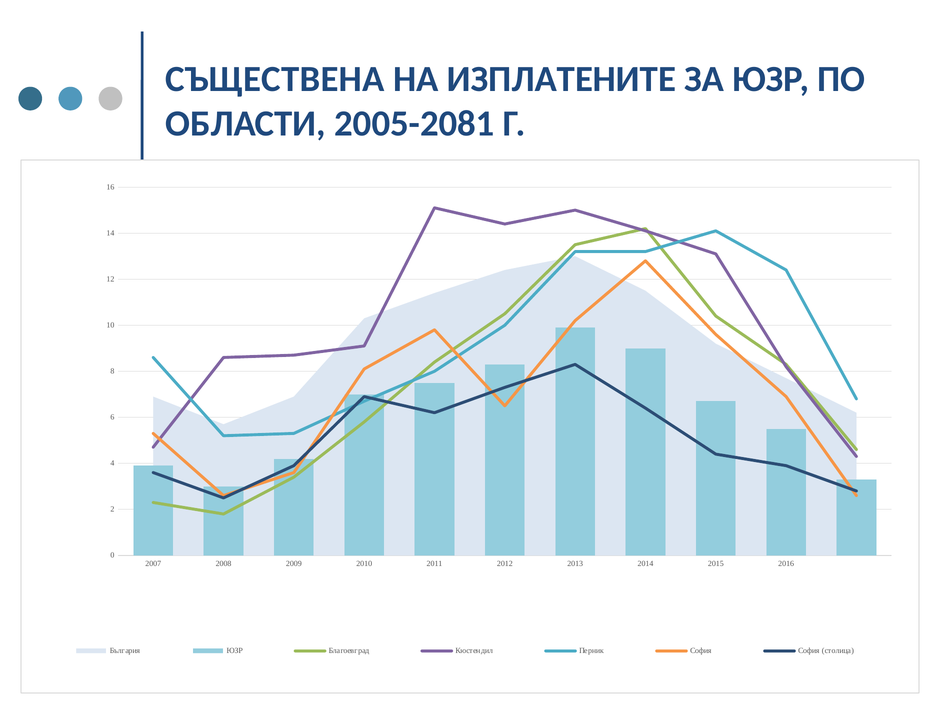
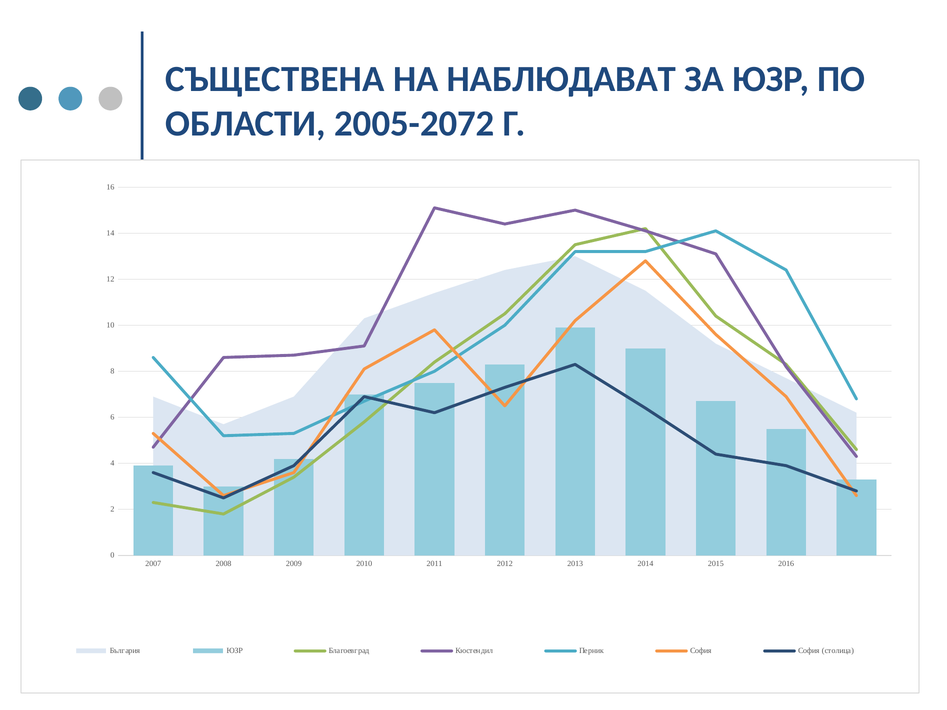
ИЗПЛАТЕНИТЕ: ИЗПЛАТЕНИТЕ -> НАБЛЮДАВАТ (562, 79)
2005-2081: 2005-2081 -> 2005-2072 (414, 123)
